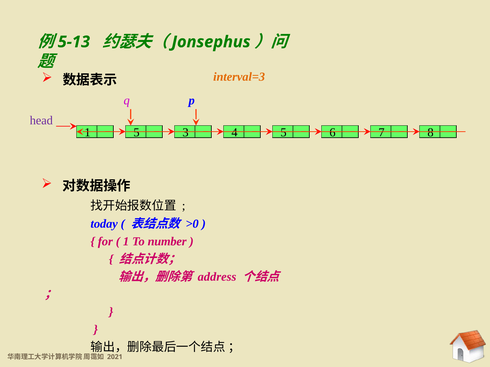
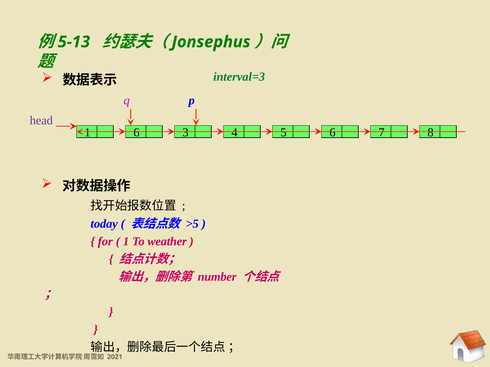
interval=3 colour: orange -> green (239, 77)
1 5: 5 -> 6 (136, 133)
>0: >0 -> >5 (192, 224)
number: number -> weather (167, 242)
address: address -> number (217, 277)
